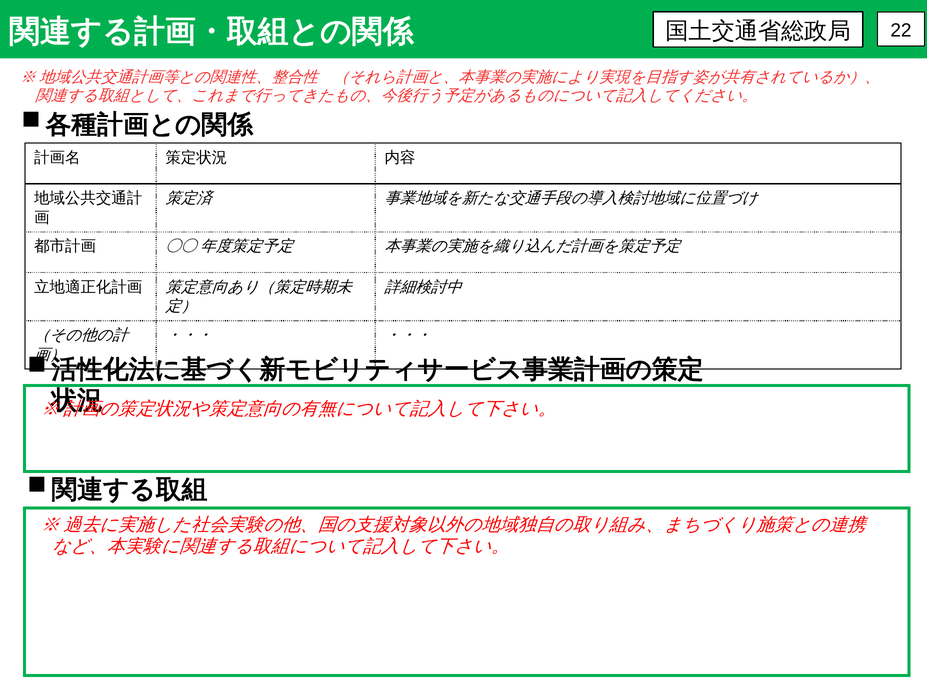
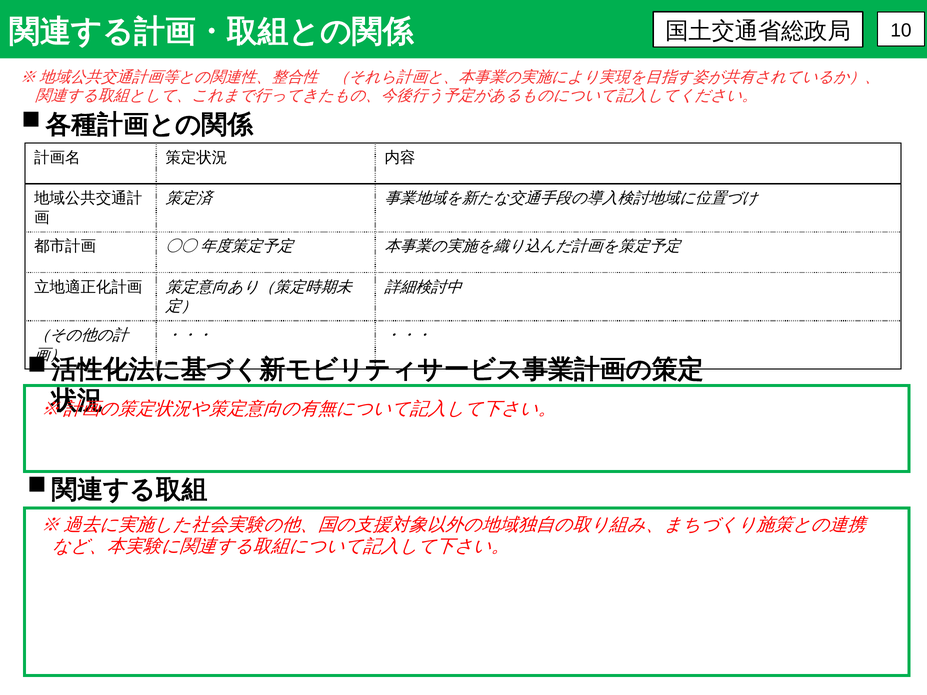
22: 22 -> 10 (901, 30)
